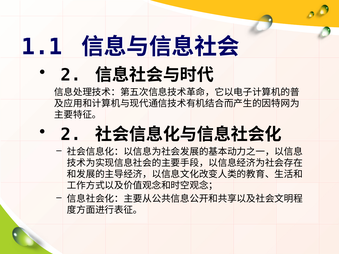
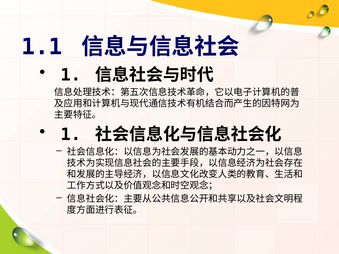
2: 2 -> 1 (71, 75)
2: 2 -> 1 (71, 135)
